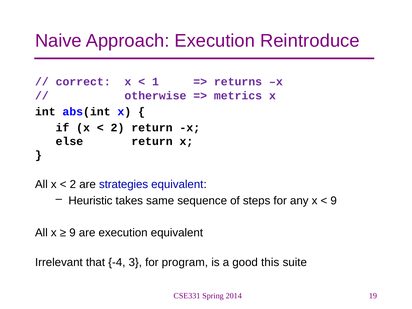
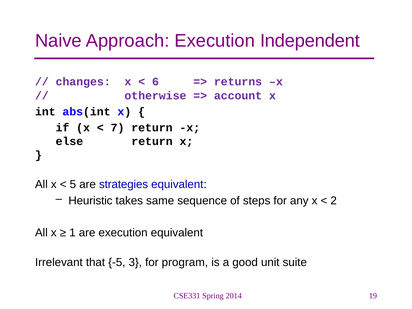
Reintroduce: Reintroduce -> Independent (310, 41)
correct: correct -> changes (83, 82)
1: 1 -> 6 (155, 82)
metrics: metrics -> account (238, 96)
2: 2 -> 7 (118, 128)
2: 2 -> 5 (73, 185)
9: 9 -> 2 (334, 201)
9: 9 -> 1 (72, 233)
-4: -4 -> -5 (117, 262)
this: this -> unit (270, 262)
